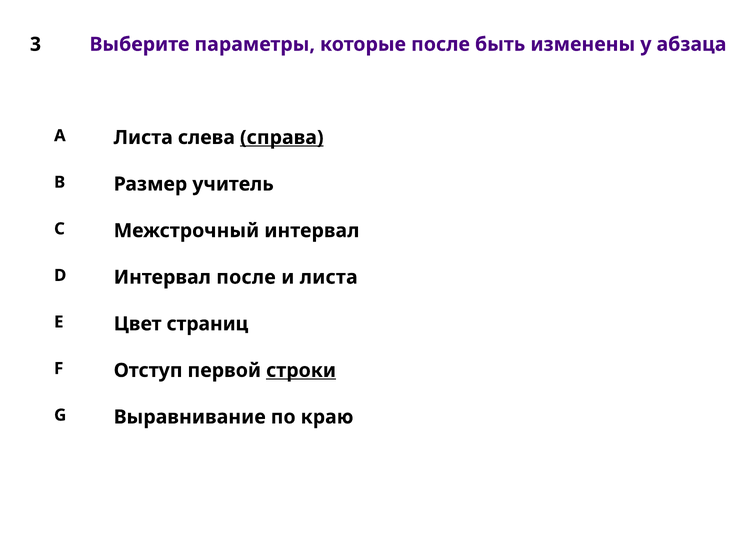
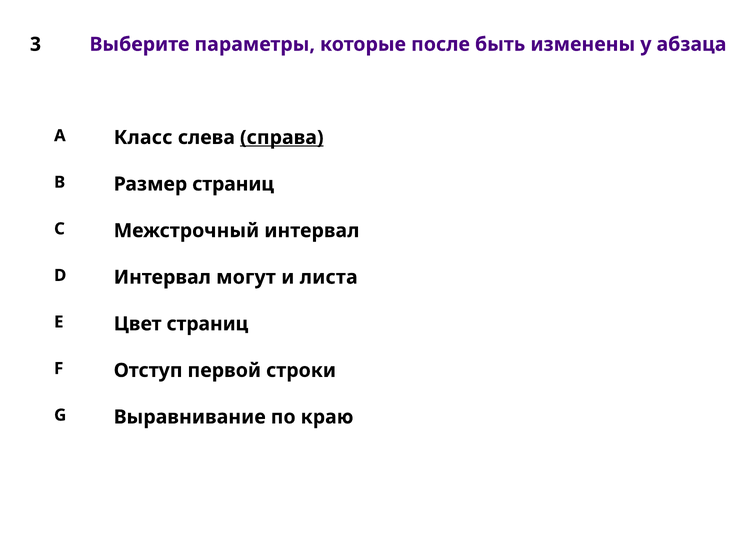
A Листа: Листа -> Класс (143, 137)
Размер учитель: учитель -> страниц (233, 184)
Интервал после: после -> могут (246, 277)
строки underline: present -> none (301, 370)
